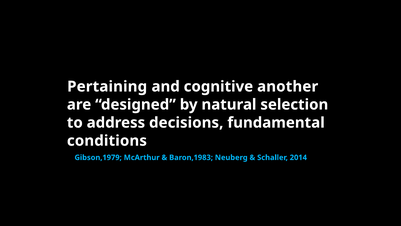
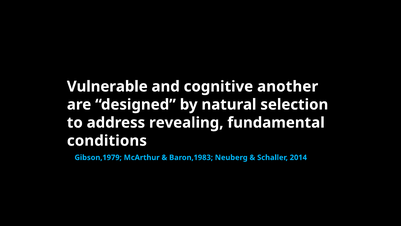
Pertaining: Pertaining -> Vulnerable (107, 86)
decisions: decisions -> revealing (186, 122)
